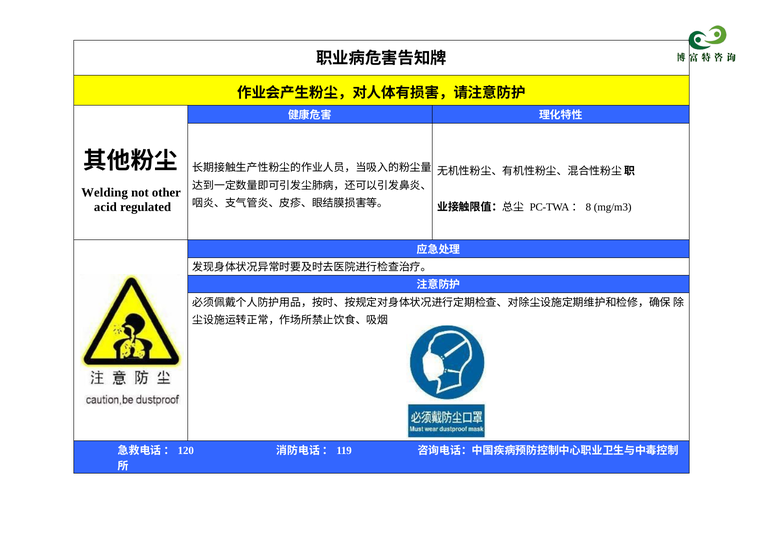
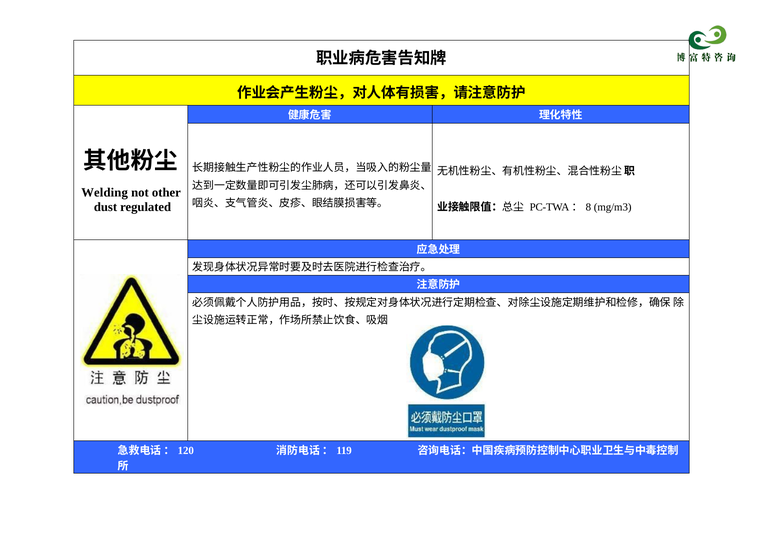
acid: acid -> dust (106, 207)
